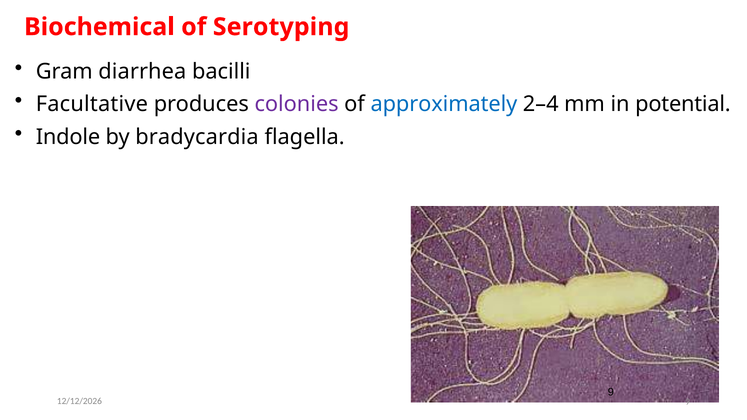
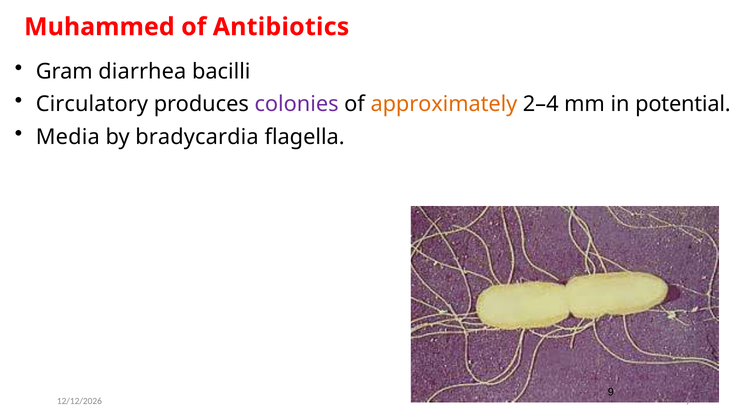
Biochemical: Biochemical -> Muhammed (99, 27)
Serotyping: Serotyping -> Antibiotics (281, 27)
Facultative: Facultative -> Circulatory (92, 104)
approximately colour: blue -> orange (444, 104)
Indole: Indole -> Media (68, 137)
